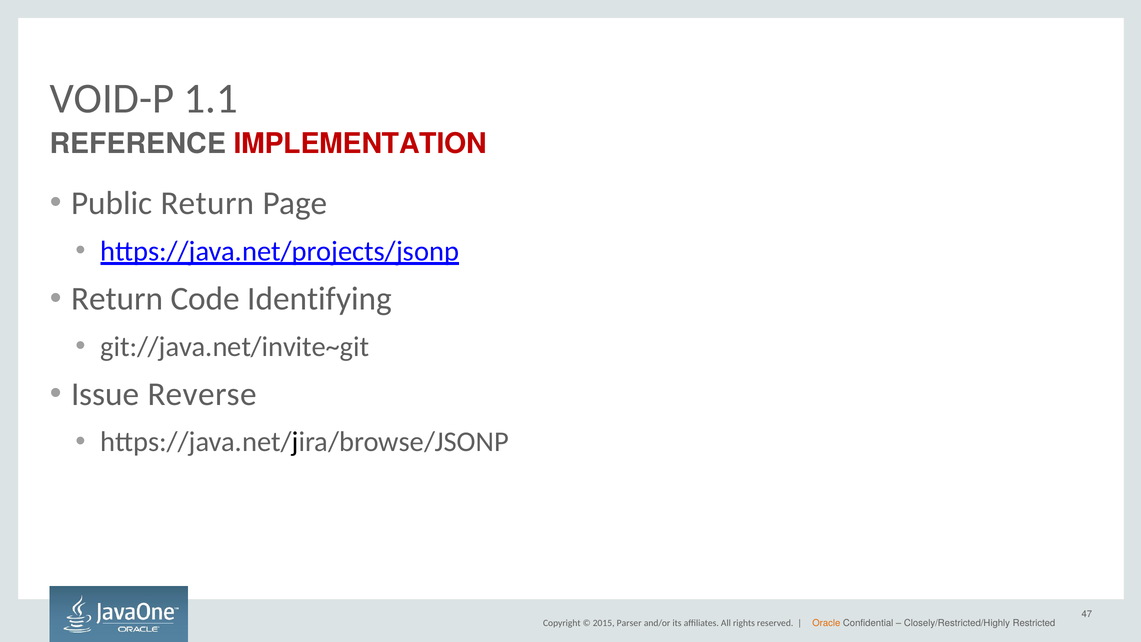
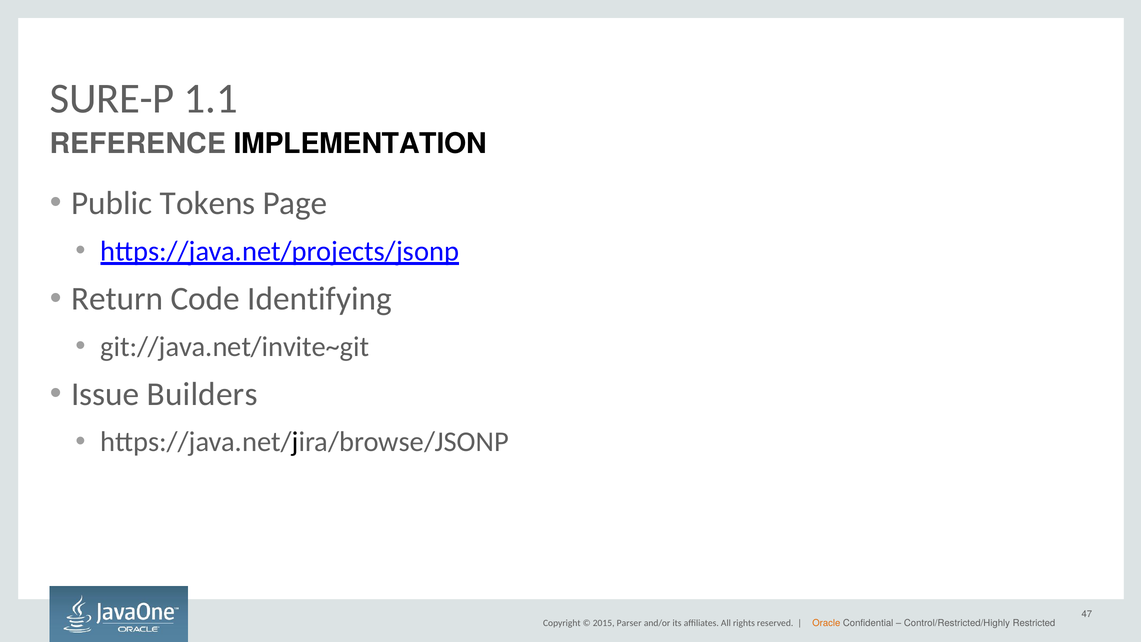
VOID-P: VOID-P -> SURE-P (112, 99)
IMPLEMENTATION colour: red -> black (360, 144)
Public Return: Return -> Tokens (208, 203)
Reverse: Reverse -> Builders (202, 394)
Closely/Restricted/Highly: Closely/Restricted/Highly -> Control/Restricted/Highly (957, 623)
